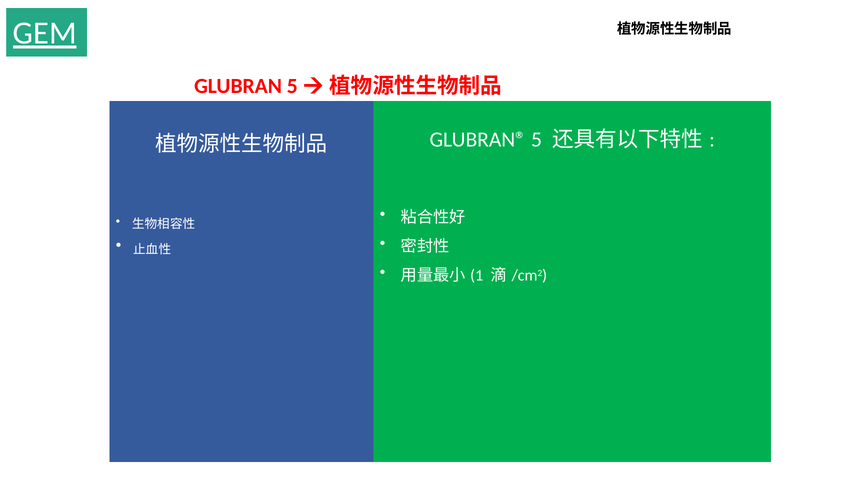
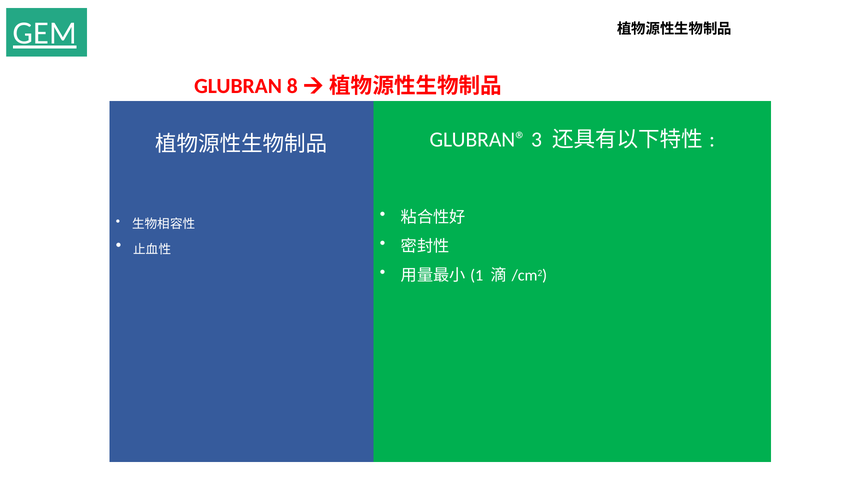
GLUBRAN 5: 5 -> 8 (292, 86)
GLUBRAN® 5: 5 -> 3 (537, 140)
